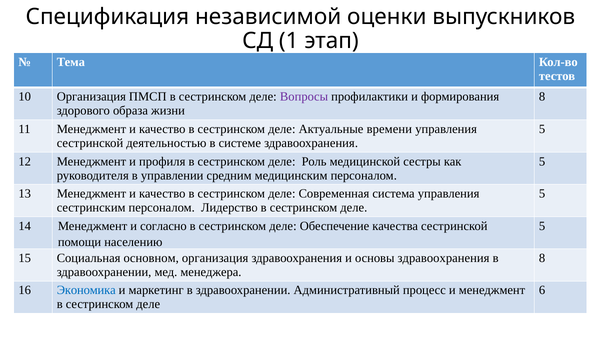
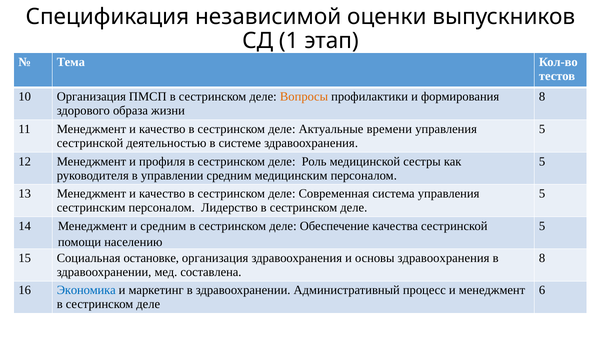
Вопросы colour: purple -> orange (304, 97)
и согласно: согласно -> средним (163, 226)
основном: основном -> остановке (151, 258)
менеджера: менеджера -> составлена (211, 272)
